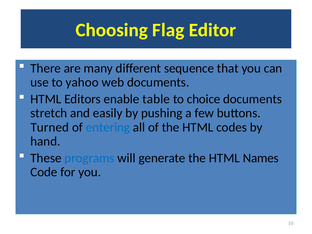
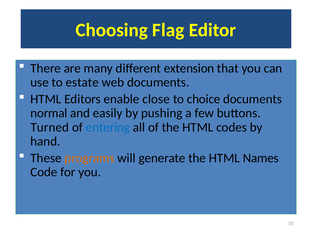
sequence: sequence -> extension (189, 68)
yahoo: yahoo -> estate (82, 82)
table: table -> close (156, 99)
stretch: stretch -> normal (49, 113)
programs colour: blue -> orange (90, 158)
